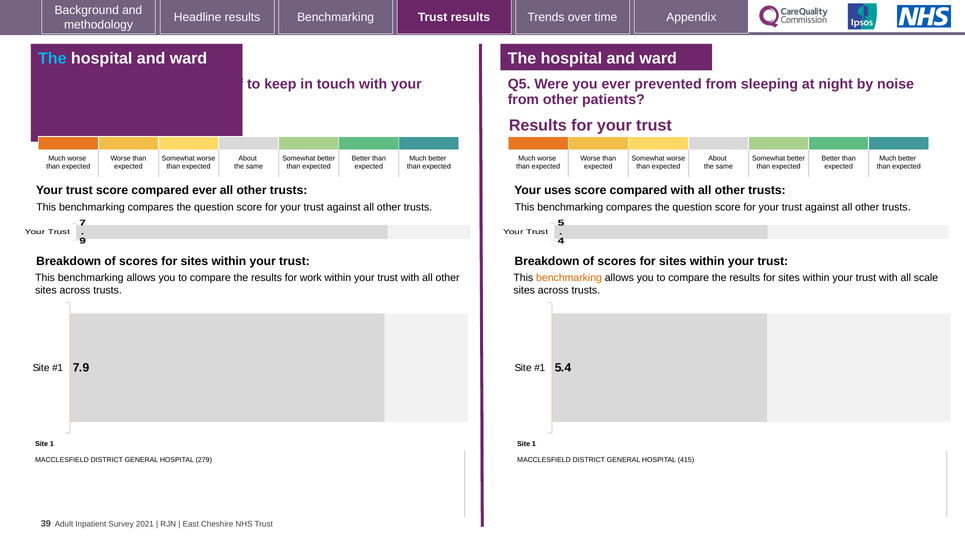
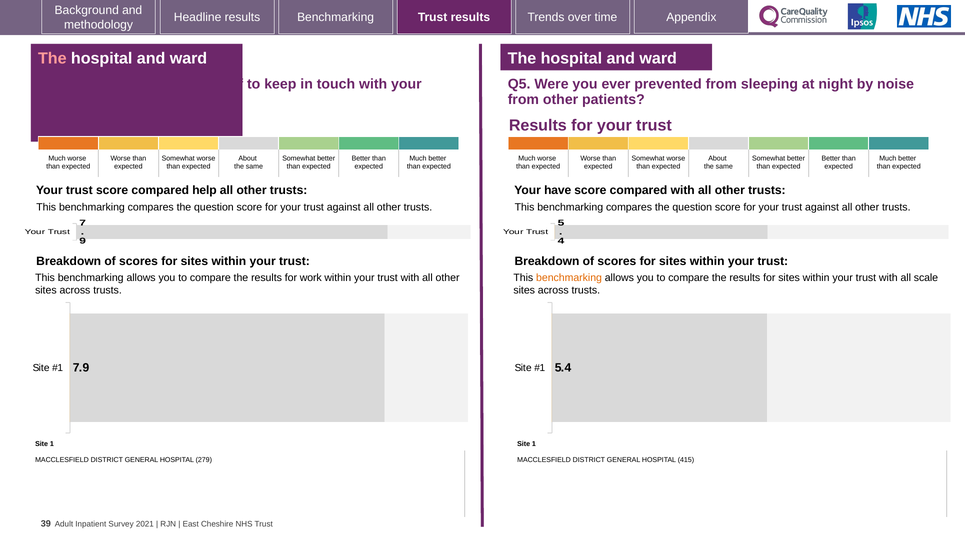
The colour: light blue -> pink (52, 58)
compared ever: ever -> help (204, 190)
uses: uses -> have (558, 190)
